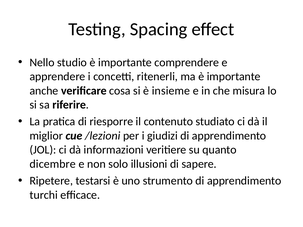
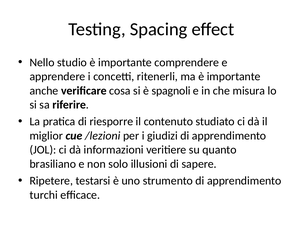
insieme: insieme -> spagnoli (171, 91)
dicembre: dicembre -> brasiliano (53, 164)
